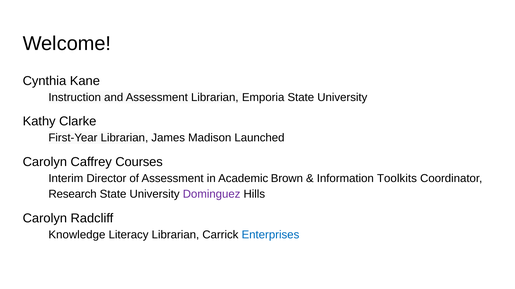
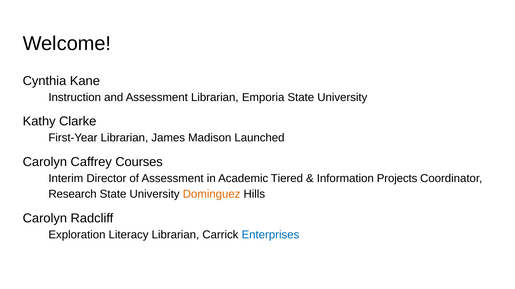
Brown: Brown -> Tiered (287, 179)
Toolkits: Toolkits -> Projects (397, 179)
Dominguez colour: purple -> orange (212, 195)
Knowledge: Knowledge -> Exploration (77, 235)
